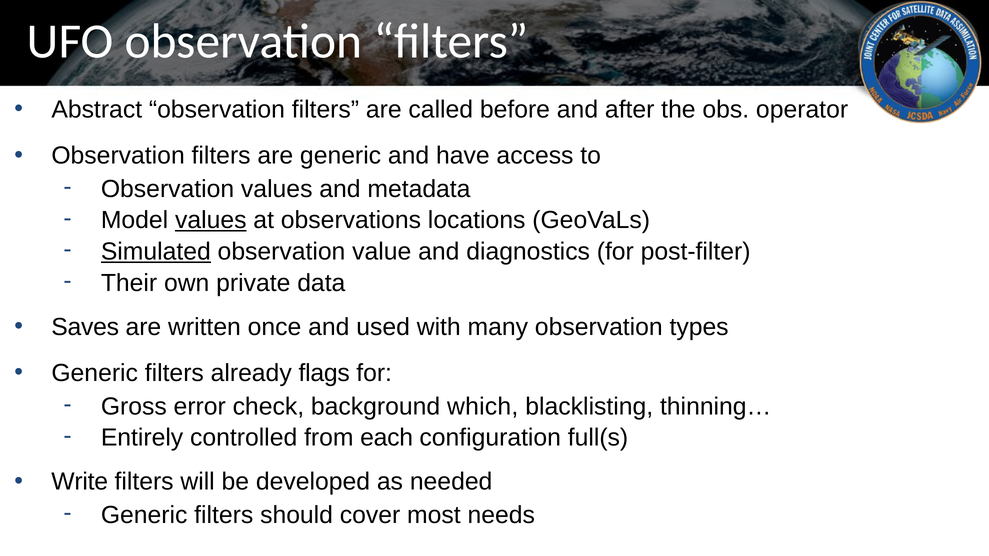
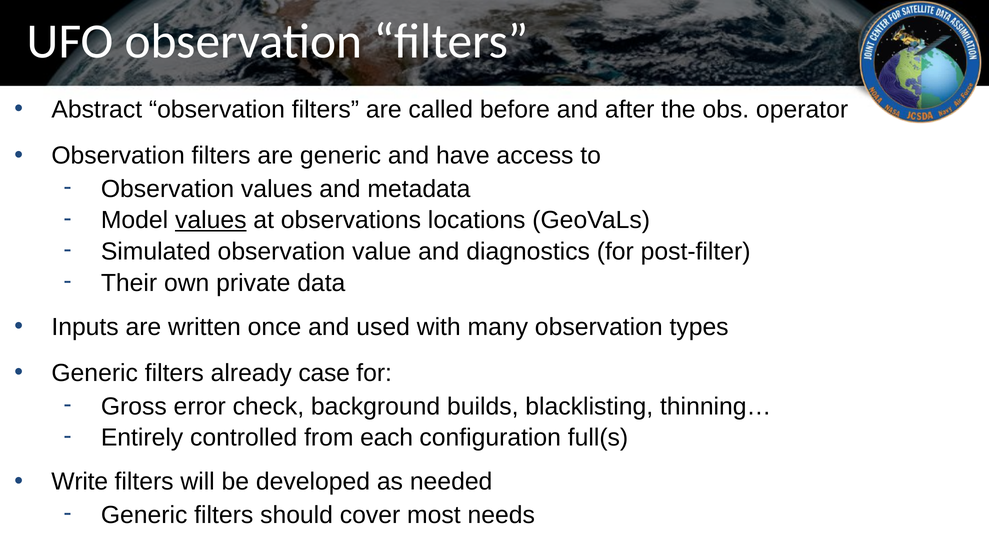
Simulated underline: present -> none (156, 252)
Saves: Saves -> Inputs (85, 327)
flags: flags -> case (324, 373)
which: which -> builds (483, 407)
